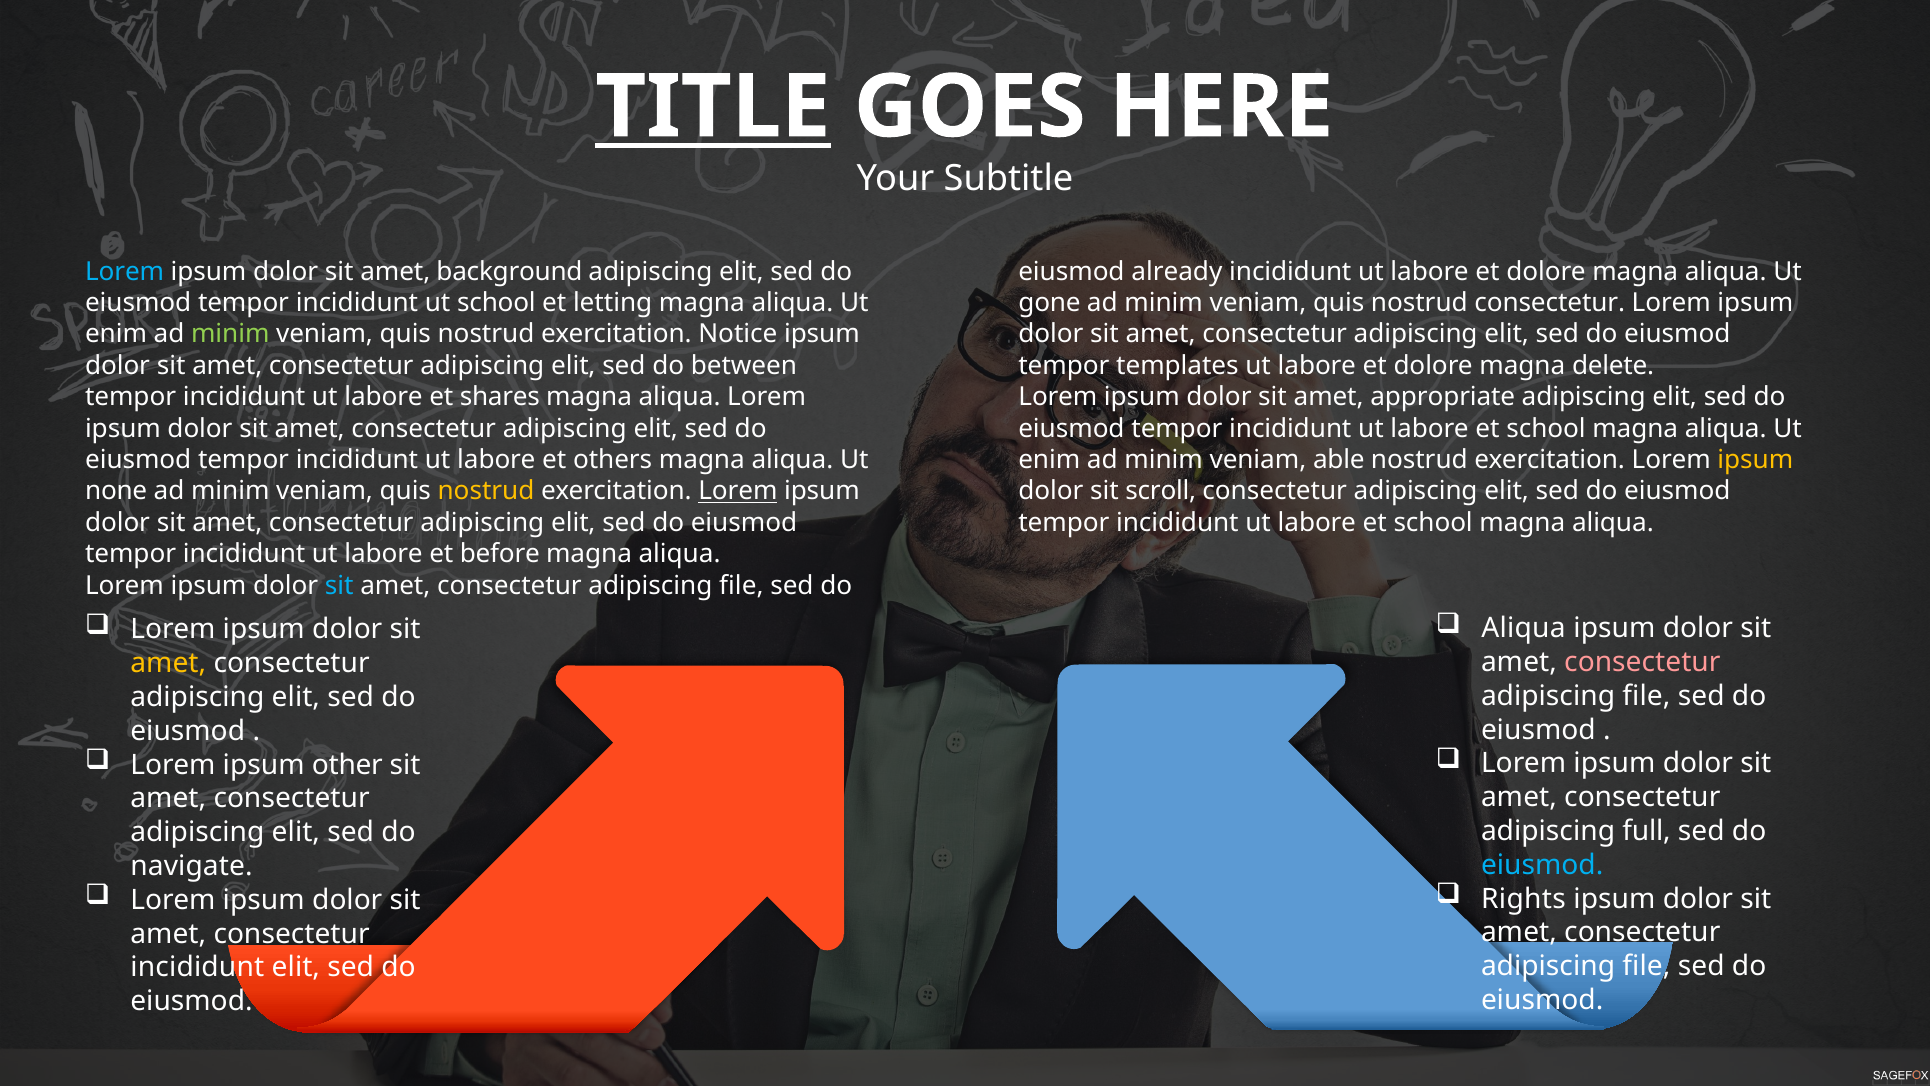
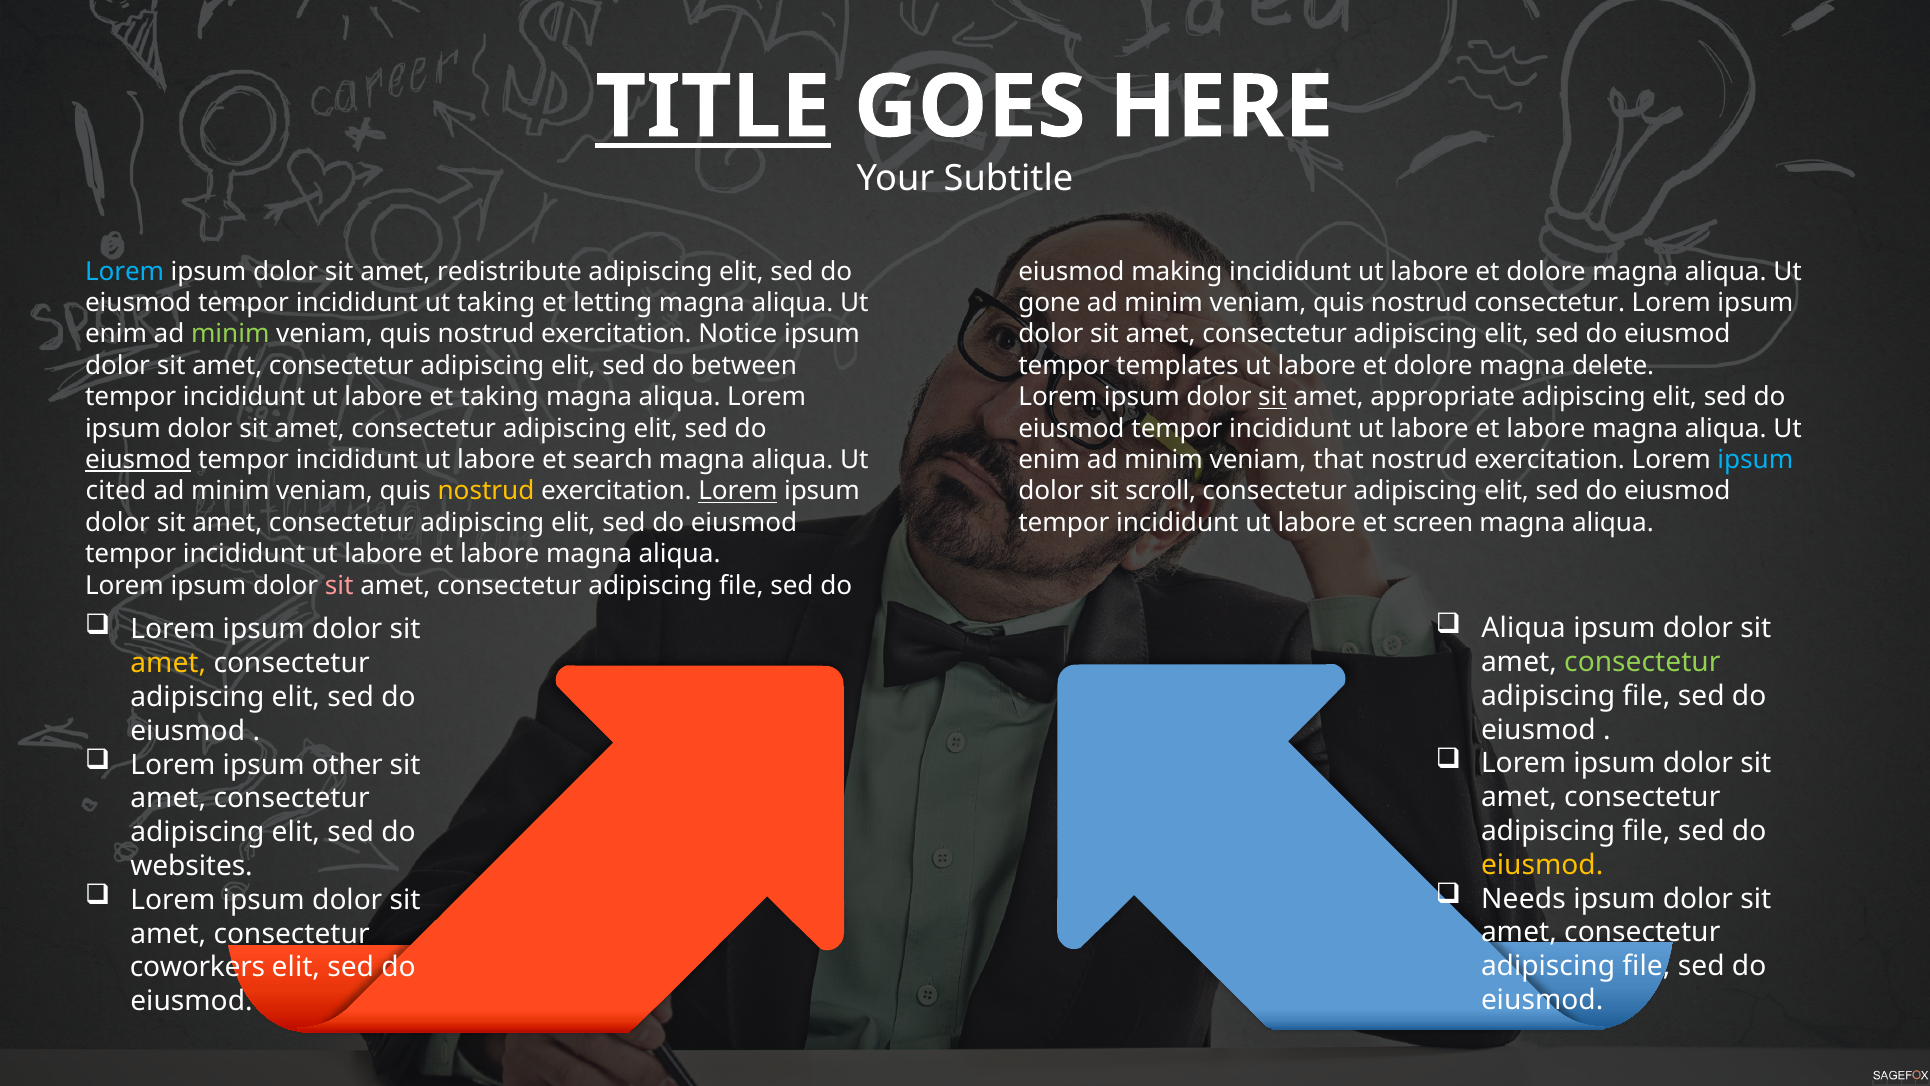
background: background -> redistribute (509, 271)
already: already -> making (1177, 271)
ut school: school -> taking (496, 303)
et shares: shares -> taking (500, 397)
sit underline: none -> present (1273, 397)
school: school -> labore (1546, 428)
eiusmod underline: none -> present (138, 460)
others: others -> search (613, 460)
able: able -> that (1339, 460)
ipsum colour: yellow -> light blue (1755, 460)
none: none -> cited (116, 491)
school: school -> screen (1433, 523)
before: before -> labore (500, 554)
sit colour: light blue -> pink (339, 585)
consectetur colour: pink -> light green (1642, 662)
full: full -> file (1646, 831)
eiusmod colour: light blue -> yellow (1542, 865)
navigate: navigate -> websites (192, 866)
Rights: Rights -> Needs (1523, 898)
incididunt: incididunt -> coworkers (198, 967)
